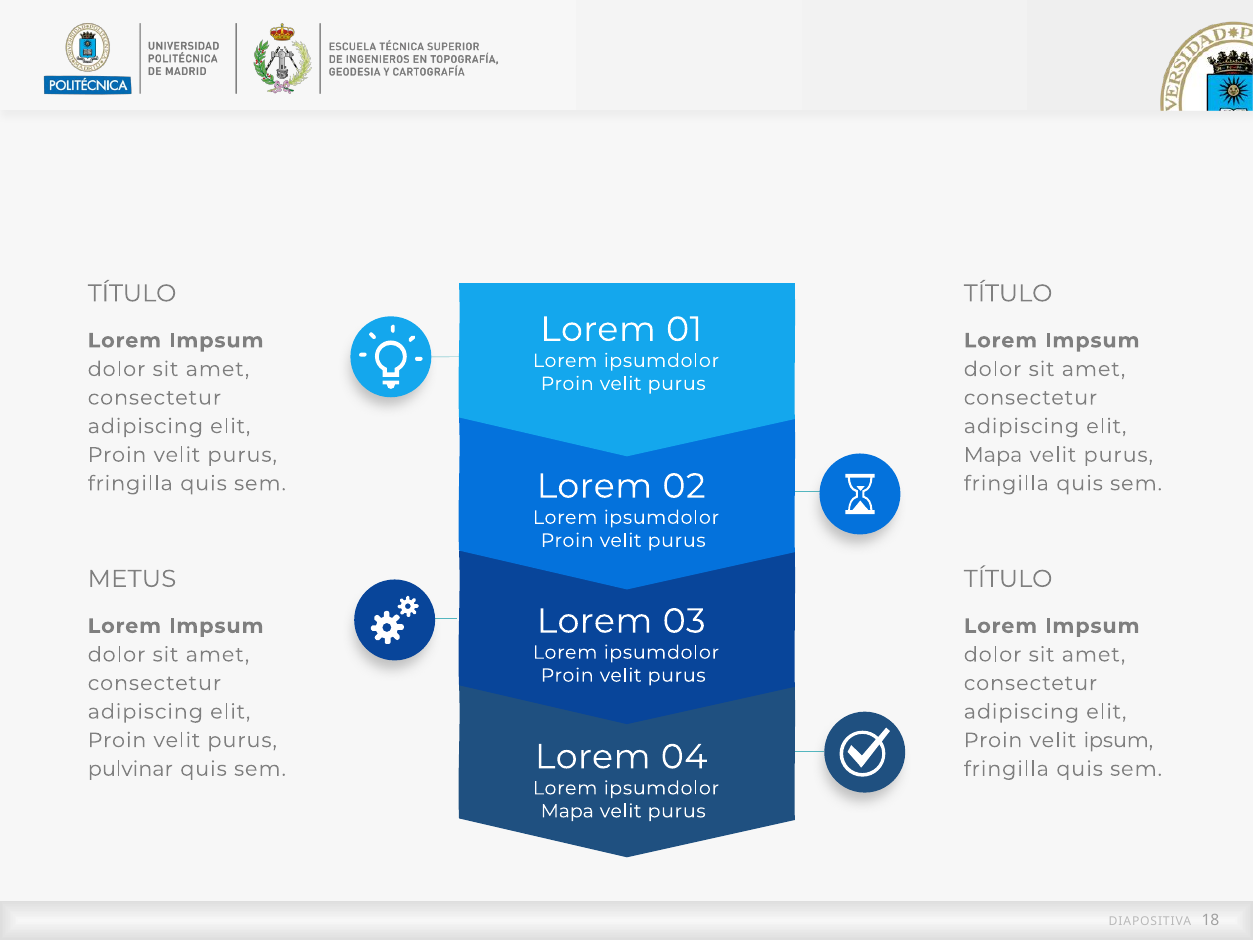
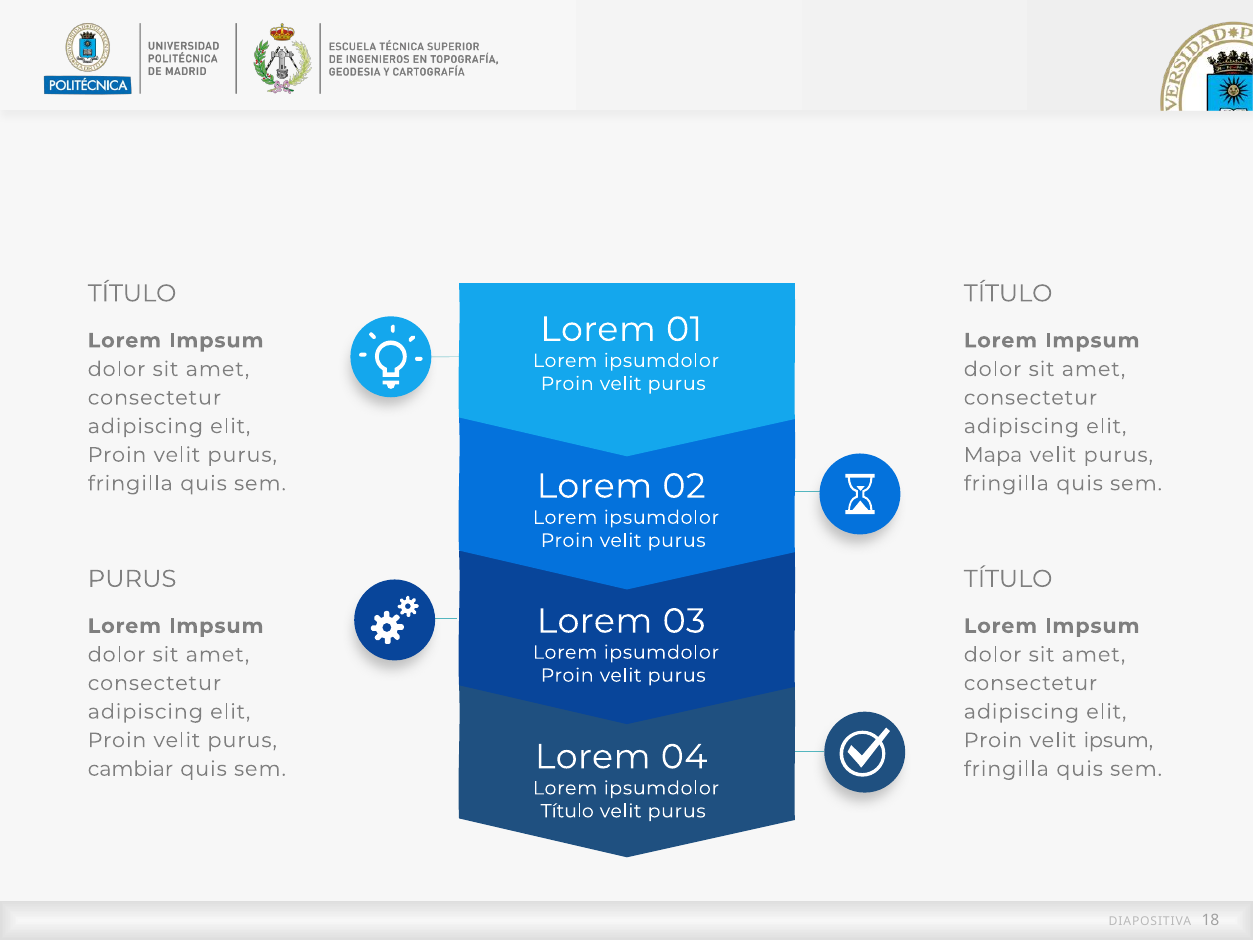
METUS: METUS -> PURUS (132, 579)
pulvinar: pulvinar -> cambiar (130, 769)
Mapa: Mapa -> Título (567, 811)
